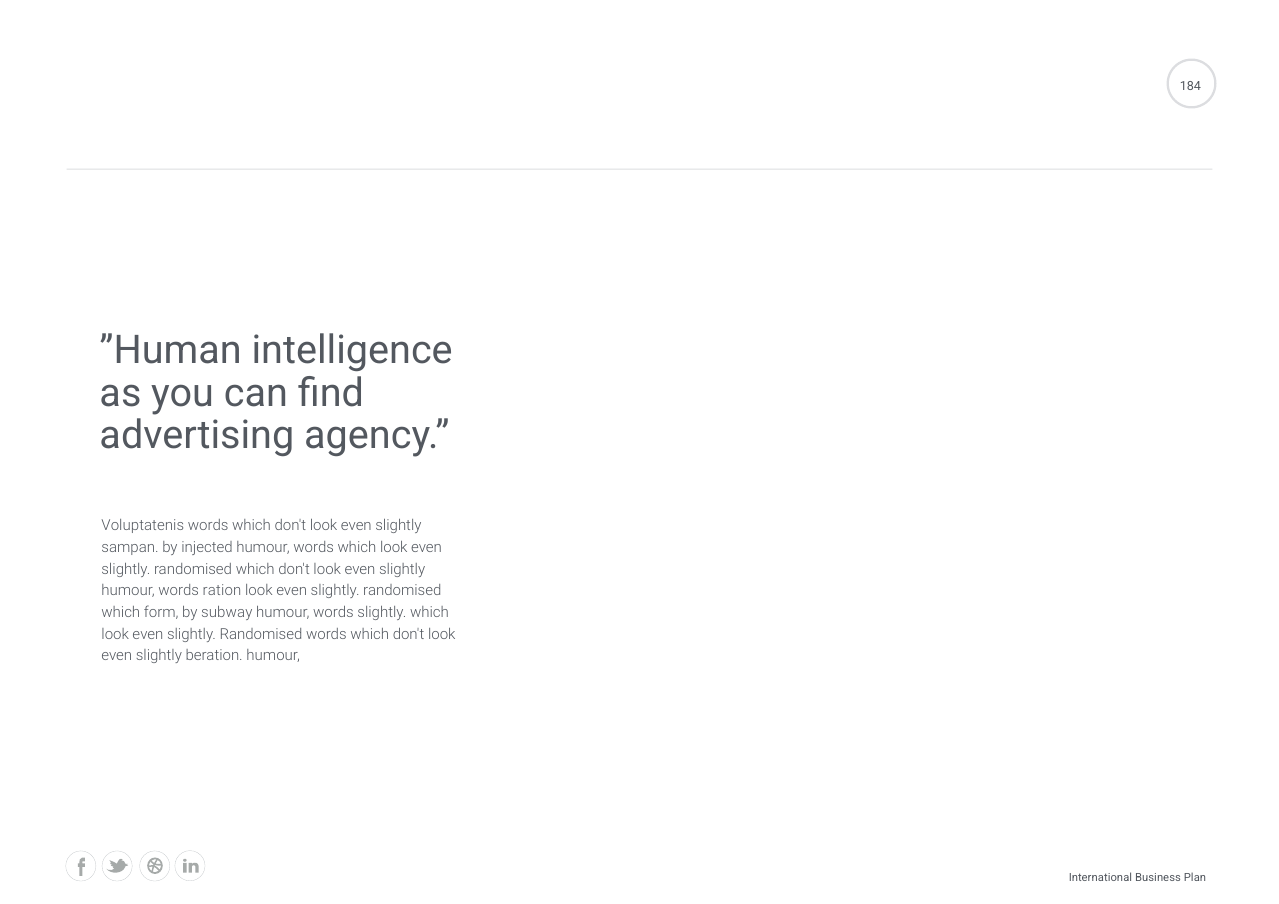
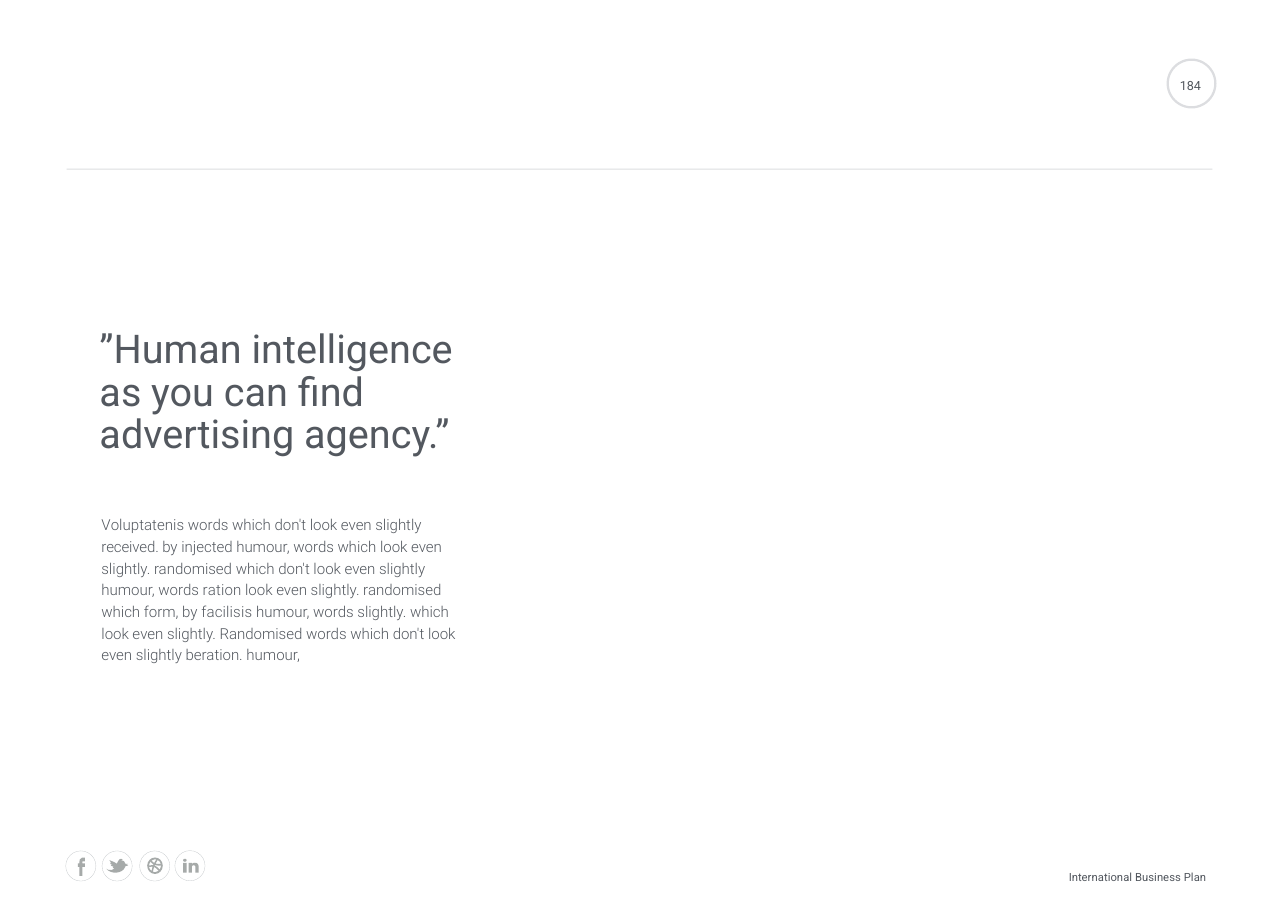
sampan: sampan -> received (130, 548)
subway: subway -> facilisis (227, 613)
